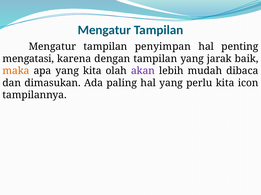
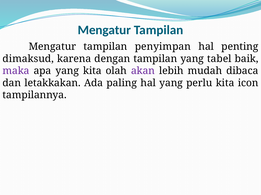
mengatasi: mengatasi -> dimaksud (28, 59)
jarak: jarak -> tabel (219, 59)
maka colour: orange -> purple (16, 71)
dimasukan: dimasukan -> letakkakan (53, 83)
